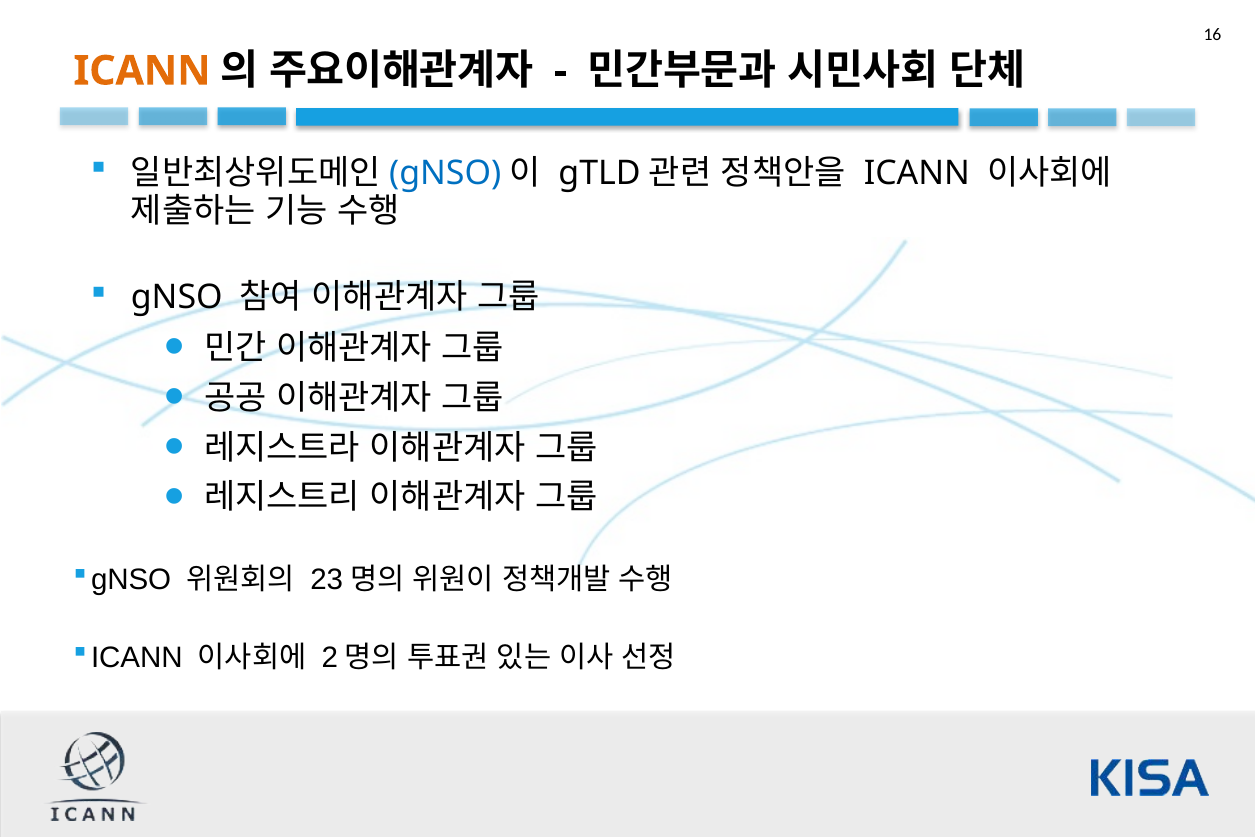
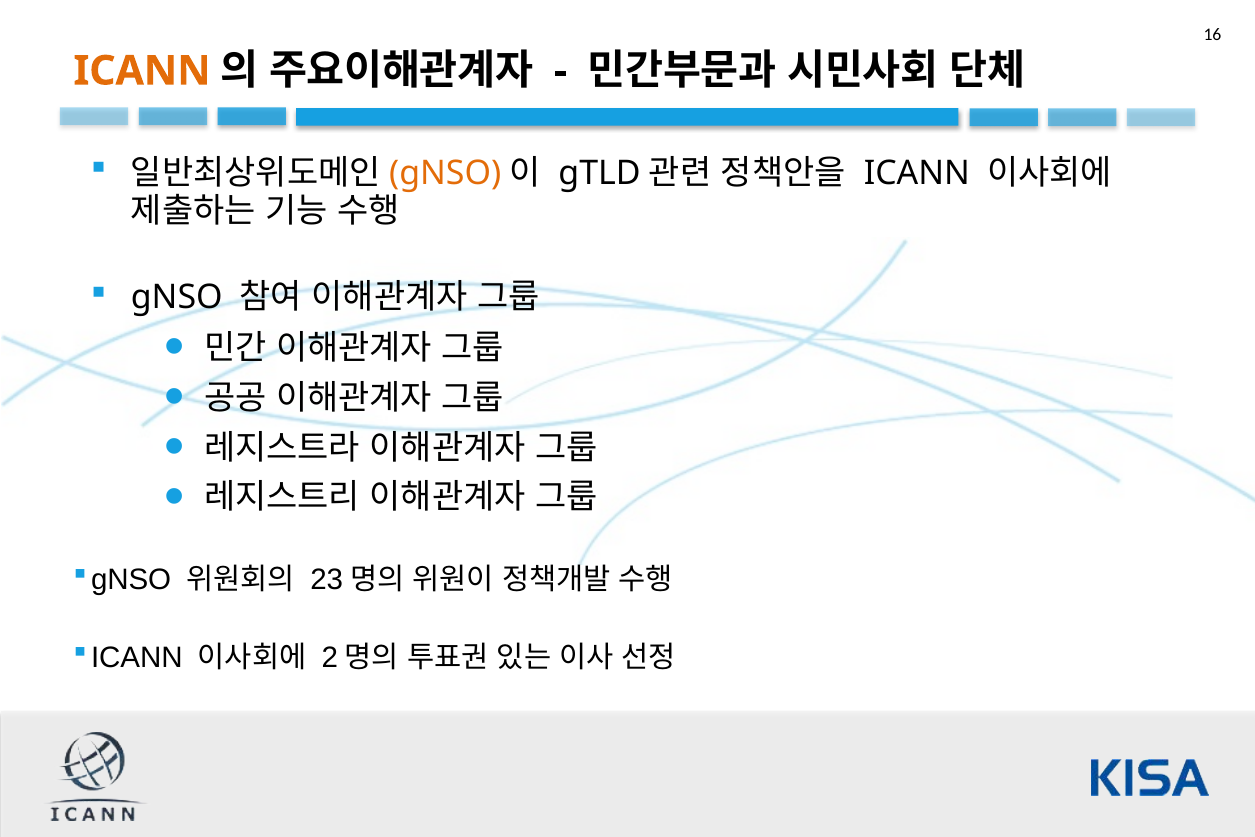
gNSO colour: blue -> orange (445, 173)
